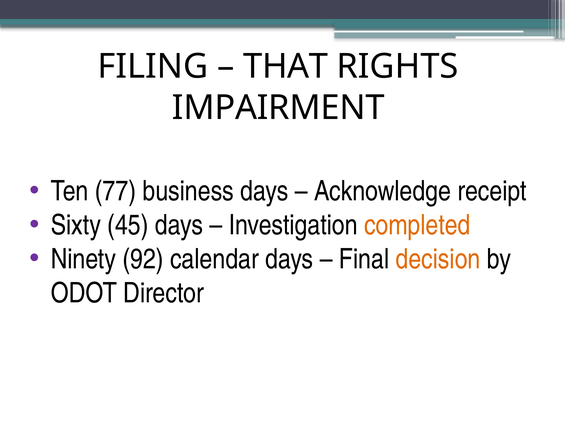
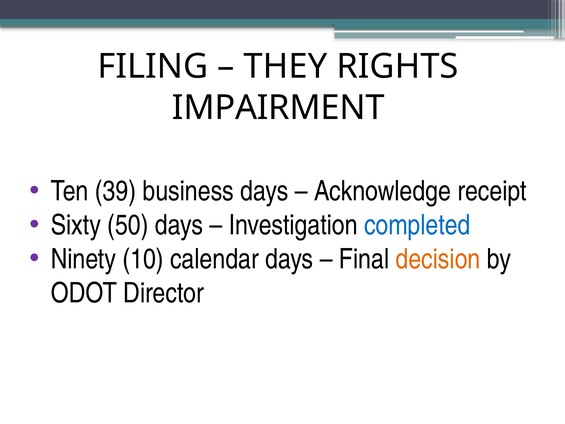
THAT: THAT -> THEY (285, 66)
77: 77 -> 39 (116, 191)
45: 45 -> 50 (128, 225)
completed colour: orange -> blue (417, 225)
92: 92 -> 10 (143, 259)
